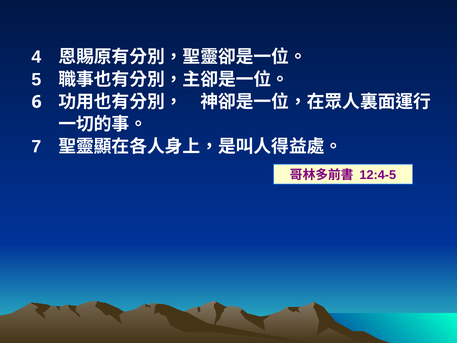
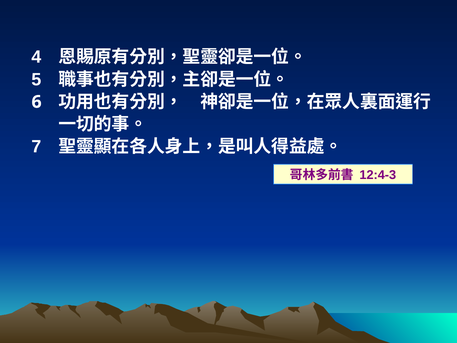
12:4-5: 12:4-5 -> 12:4-3 (378, 175)
